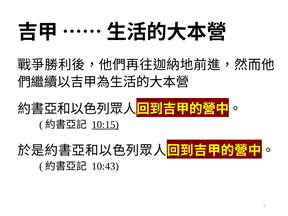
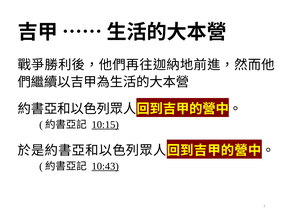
10:43 underline: none -> present (105, 166)
